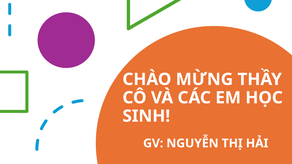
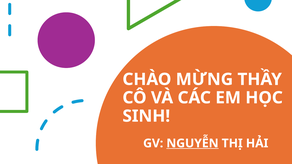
NGUYỄN underline: none -> present (192, 144)
